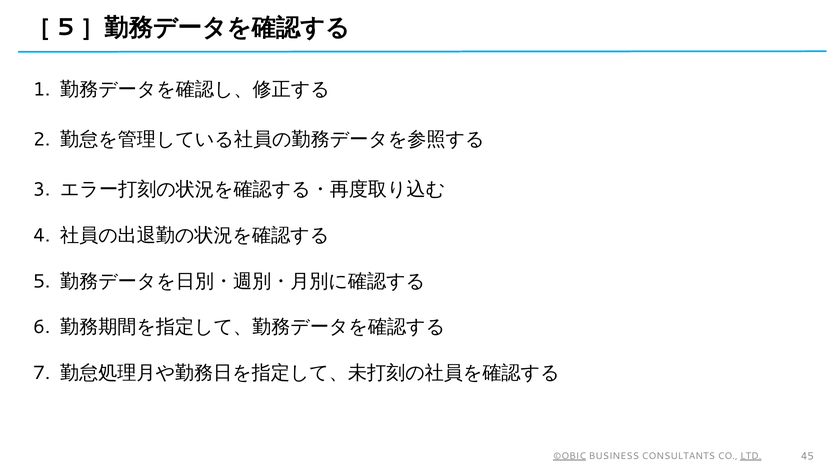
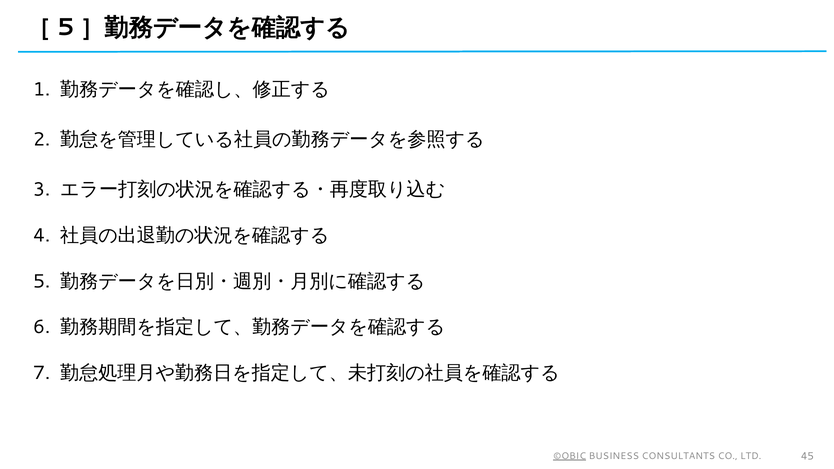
LTD underline: present -> none (751, 456)
